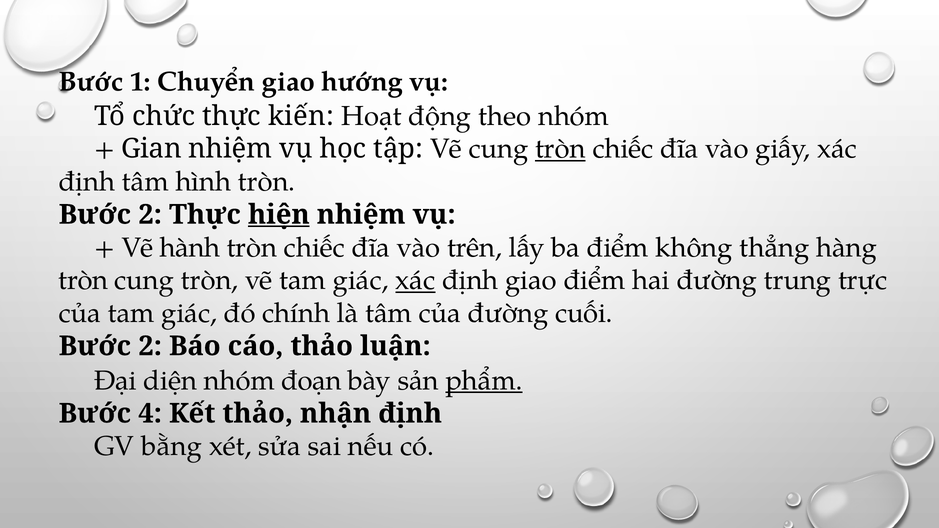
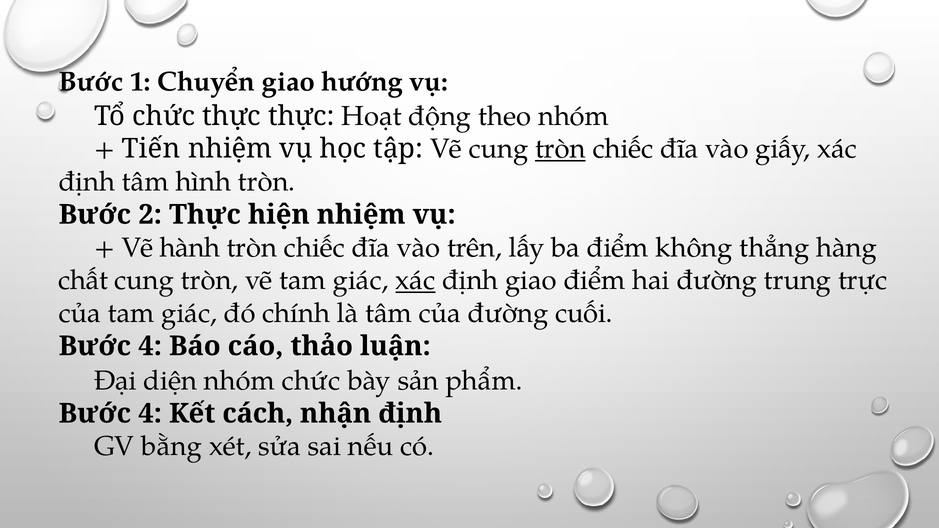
thực kiến: kiến -> thực (301, 116)
Gian: Gian -> Tiến (151, 149)
hiện underline: present -> none (279, 215)
tròn: tròn -> chất (83, 280)
2: 2 -> 4 (150, 346)
nhóm đoạn: đoạn -> chức (311, 381)
phẩm underline: present -> none (484, 381)
Kết thảo: thảo -> cách (258, 414)
